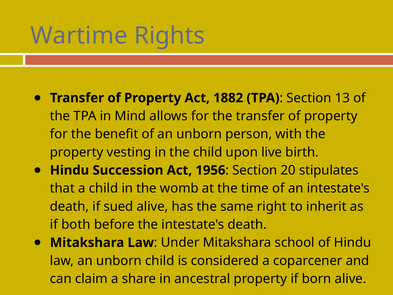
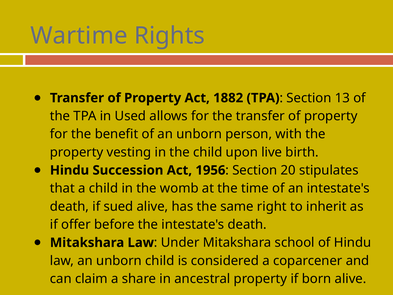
Mind: Mind -> Used (130, 116)
both: both -> offer (76, 224)
